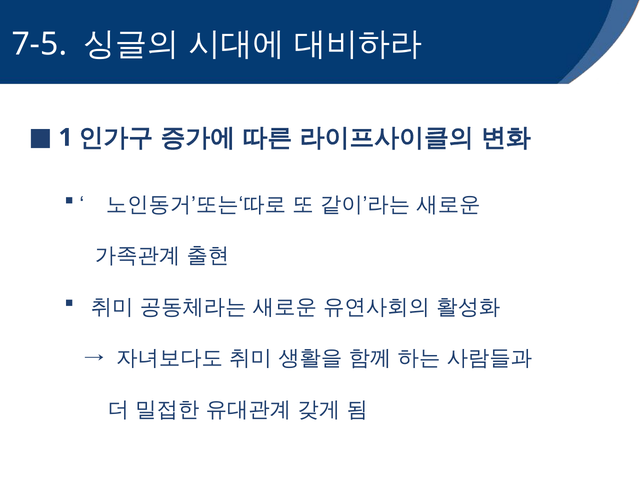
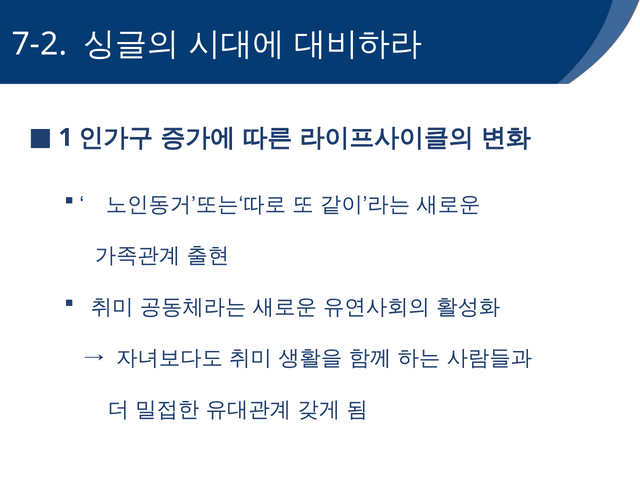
7-5: 7-5 -> 7-2 (39, 44)
